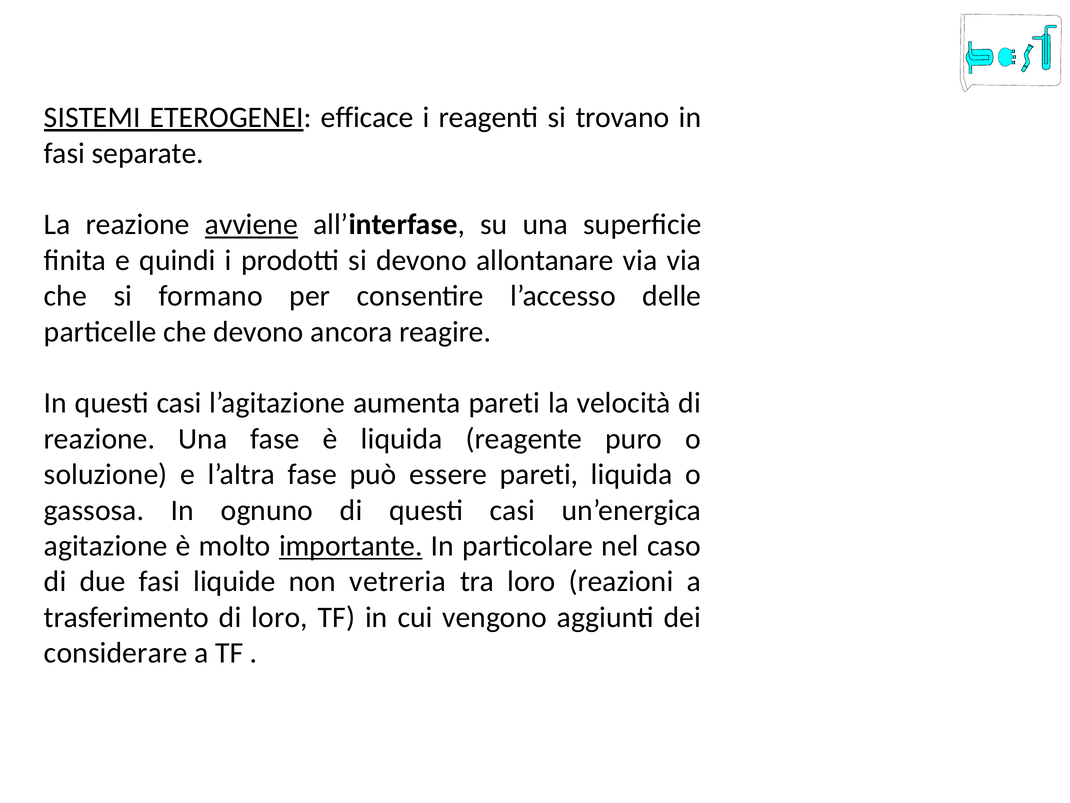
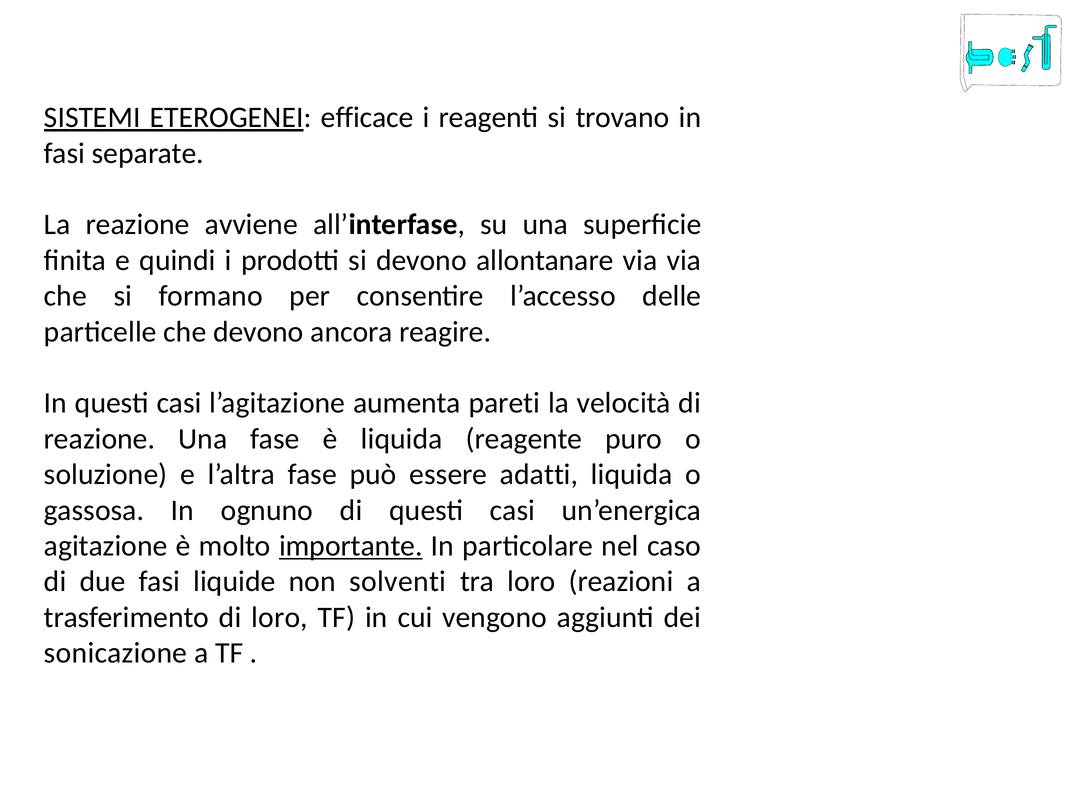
avviene underline: present -> none (251, 224)
essere pareti: pareti -> adatti (539, 474)
vetreria: vetreria -> solventi (398, 581)
considerare: considerare -> sonicazione (116, 653)
